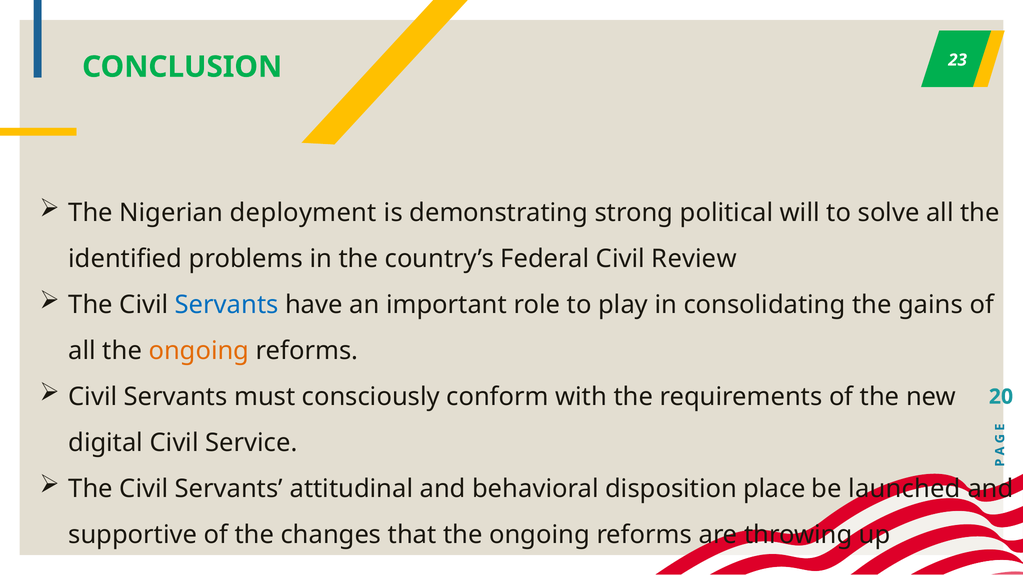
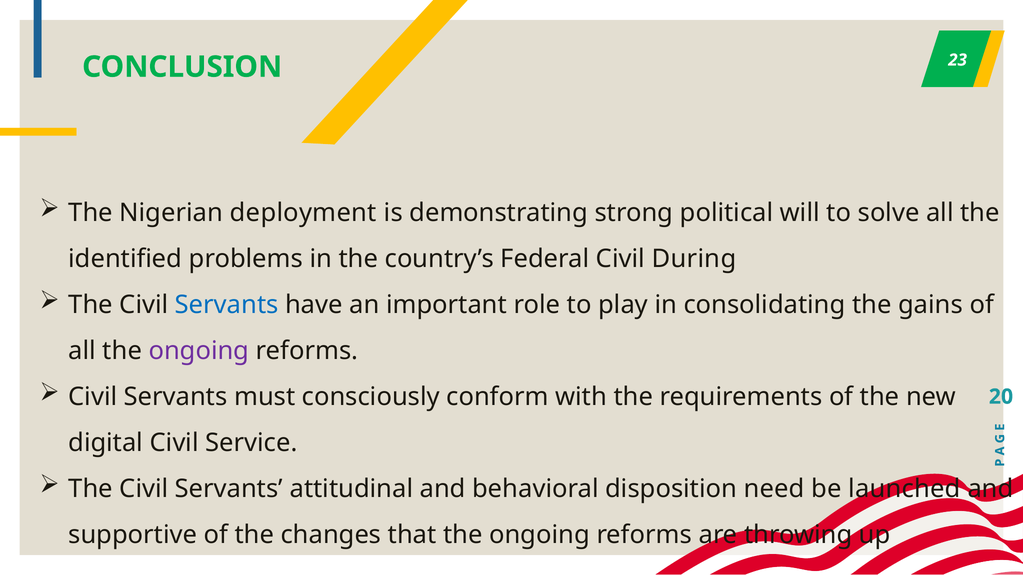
Review: Review -> During (694, 259)
ongoing colour: orange -> purple (199, 351)
place: place -> need (774, 489)
